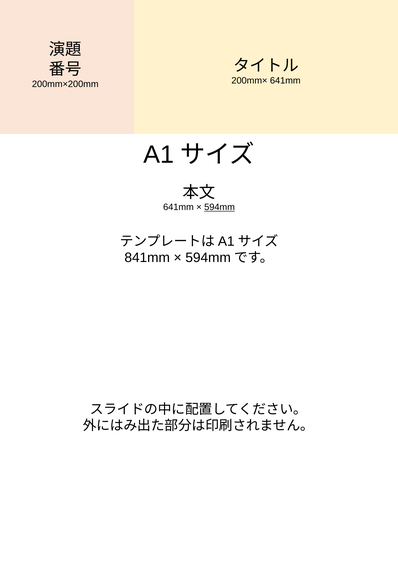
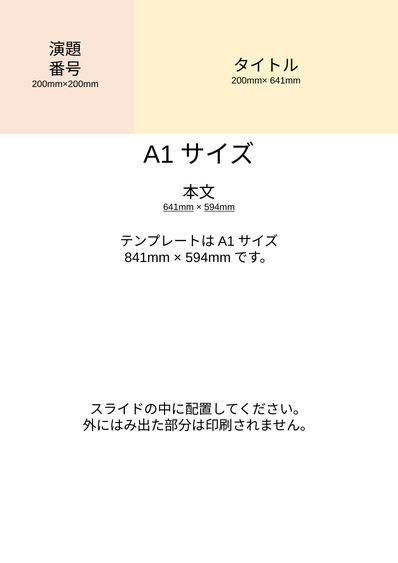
641mm underline: none -> present (178, 207)
